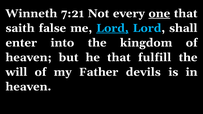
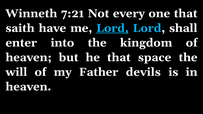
one underline: present -> none (159, 14)
false: false -> have (52, 28)
fulfill: fulfill -> space (155, 57)
